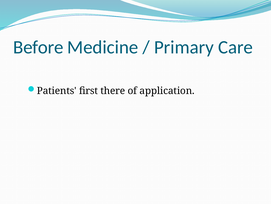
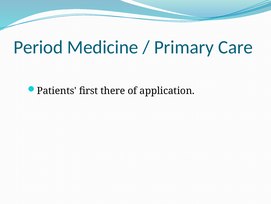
Before: Before -> Period (38, 47)
